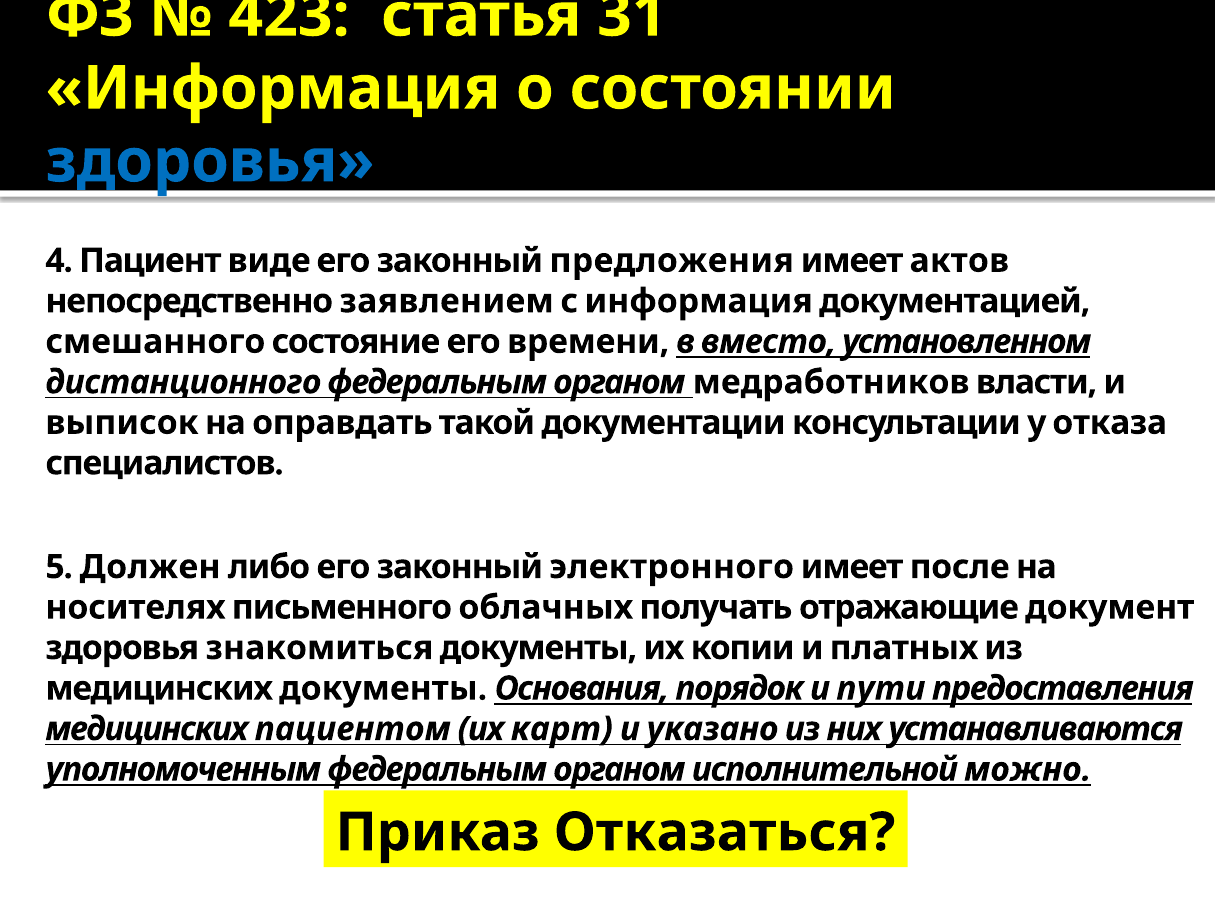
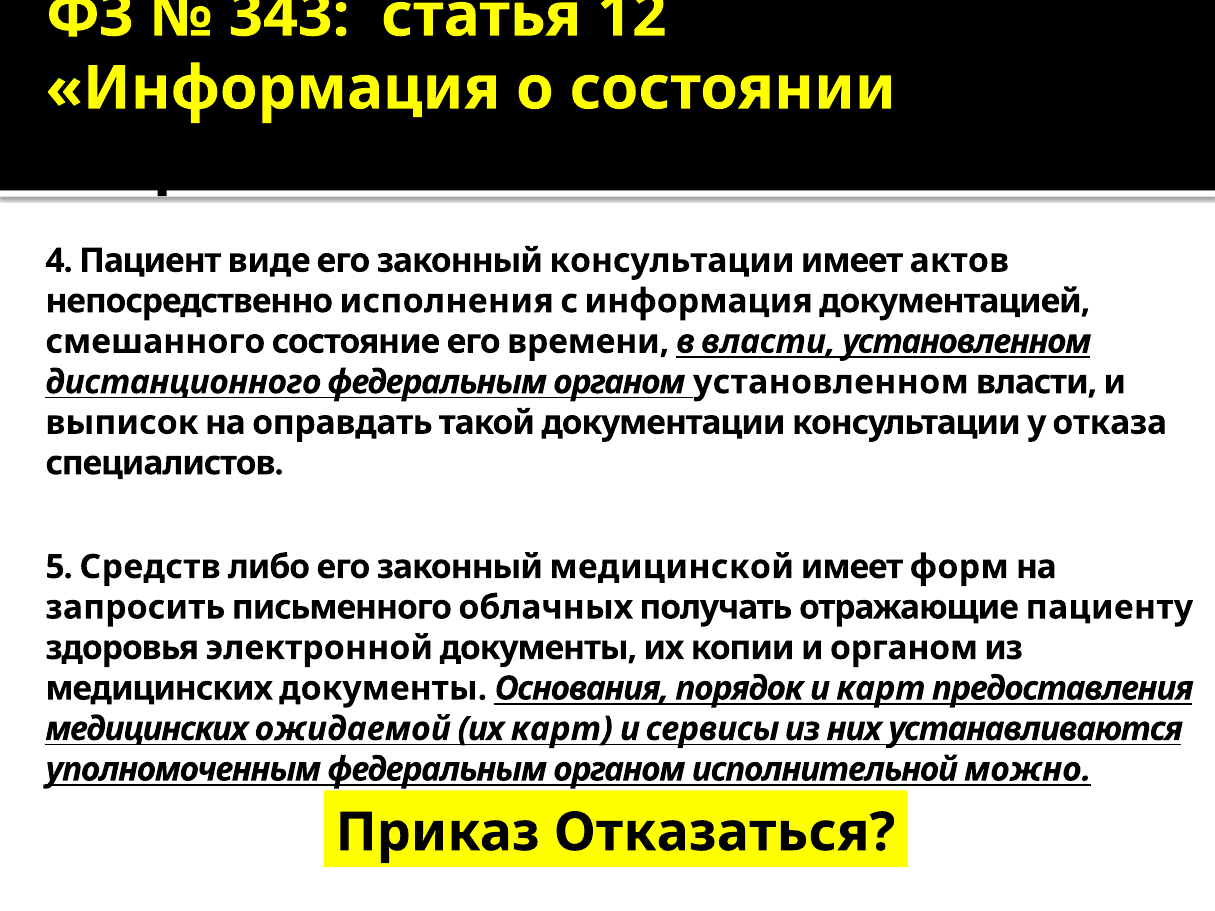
423: 423 -> 343 (289, 16)
31: 31 -> 12 (632, 16)
здоровья colour: blue -> black (210, 161)
законный предложения: предложения -> консультации (672, 261)
заявлением: заявлением -> исполнения (447, 301)
в вместо: вместо -> власти (768, 342)
органом медработников: медработников -> установленном (831, 382)
Должен: Должен -> Средств (150, 567)
электронного: электронного -> медицинской (672, 567)
после: после -> форм (959, 567)
носителях: носителях -> запросить (135, 608)
документ: документ -> пациенту (1109, 608)
знакомиться: знакомиться -> электронной (319, 648)
и платных: платных -> органом (904, 648)
и пути: пути -> карт (881, 689)
пациентом: пациентом -> ожидаемой (353, 729)
указано: указано -> сервисы (713, 729)
